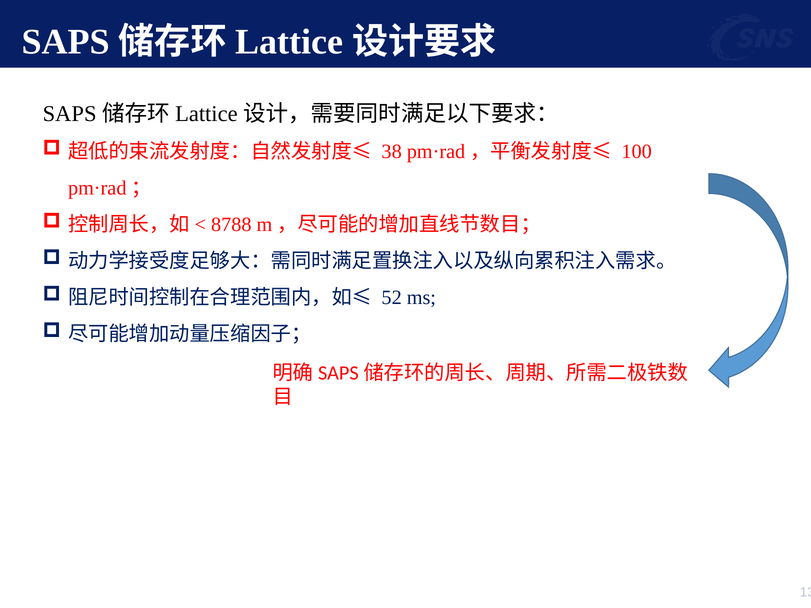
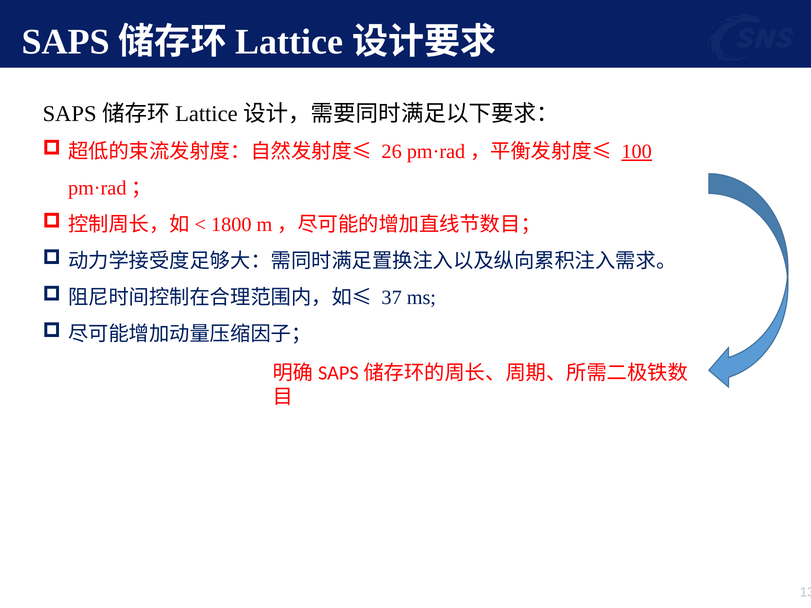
38: 38 -> 26 (392, 152)
100 underline: none -> present (637, 152)
8788: 8788 -> 1800 (231, 225)
52: 52 -> 37 (392, 297)
